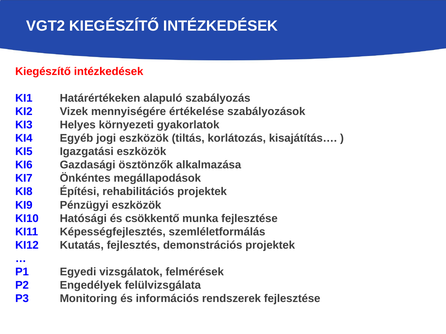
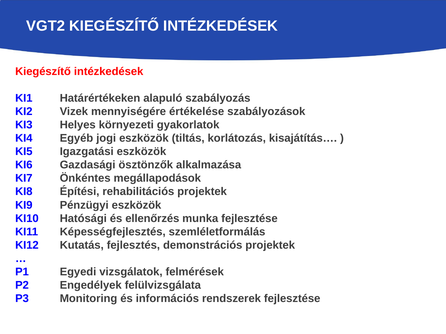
csökkentő: csökkentő -> ellenőrzés (152, 219)
